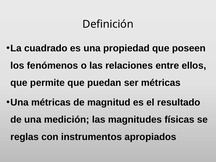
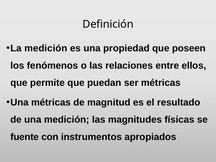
La cuadrado: cuadrado -> medición (46, 48)
reglas: reglas -> fuente (25, 137)
